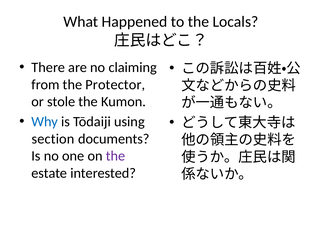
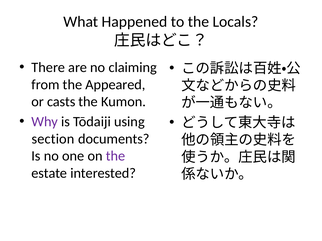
Protector: Protector -> Appeared (115, 85)
stole: stole -> casts (61, 102)
Why colour: blue -> purple (45, 122)
